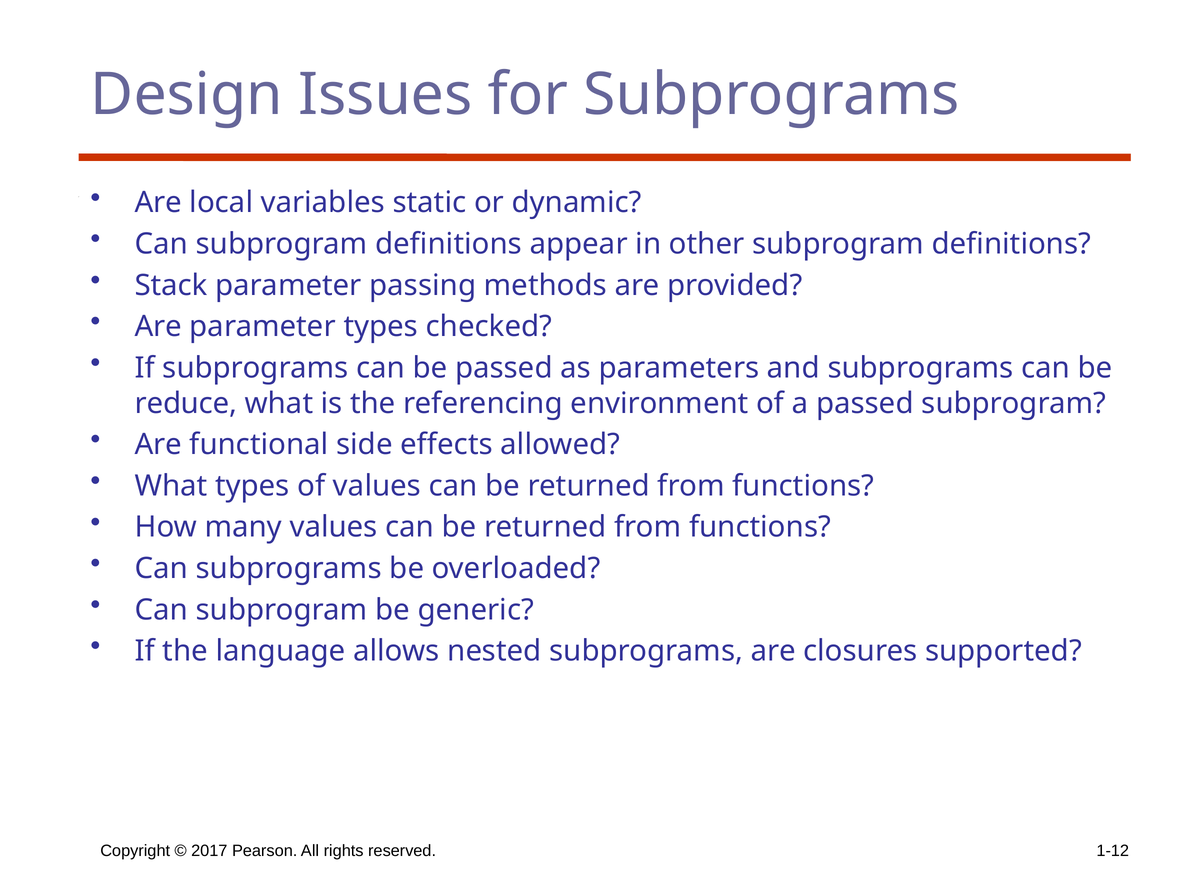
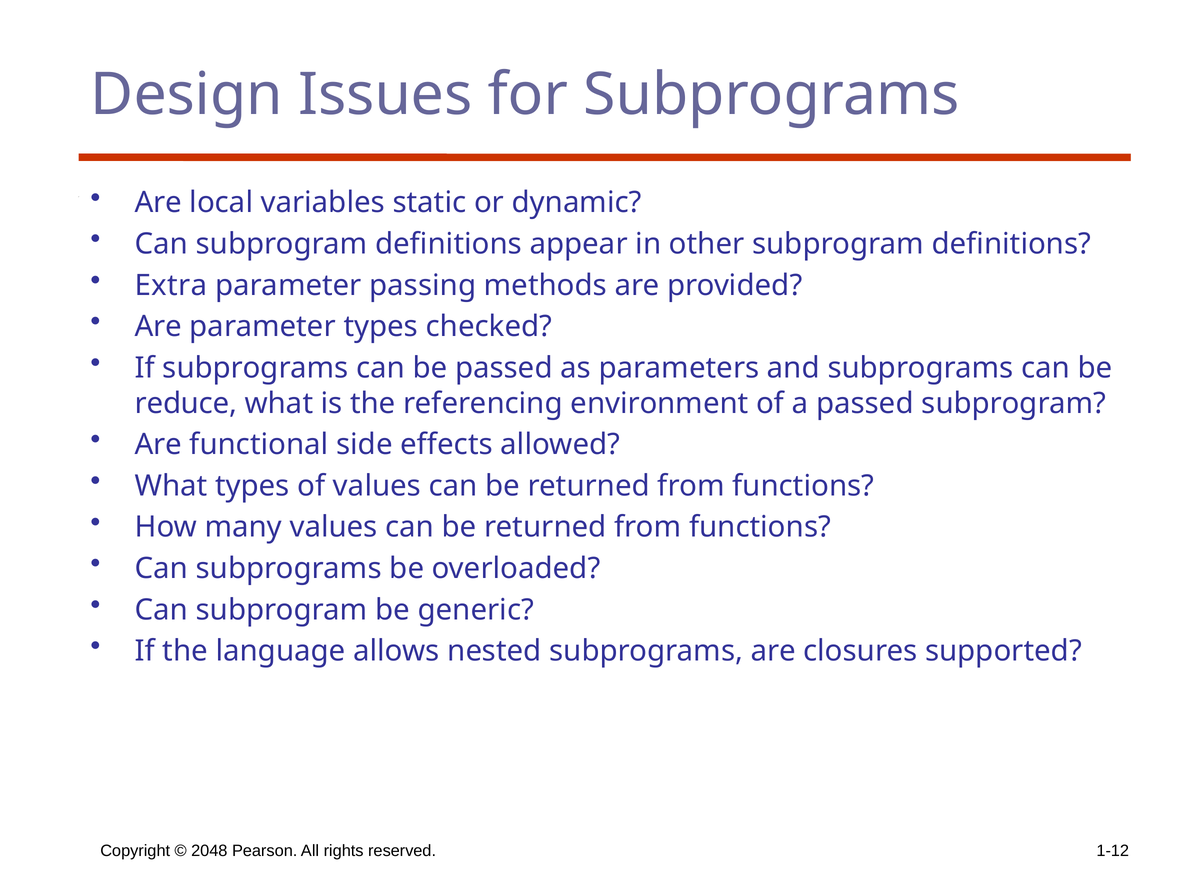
Stack: Stack -> Extra (171, 285)
2017: 2017 -> 2048 (209, 851)
